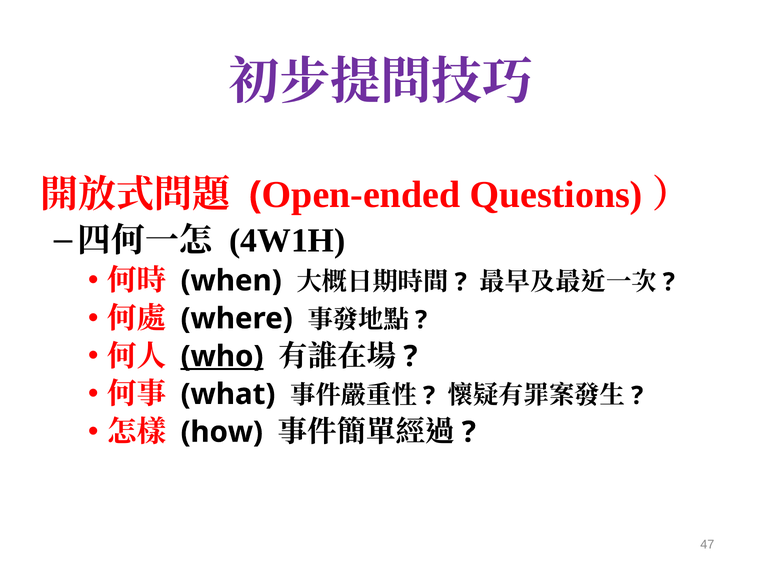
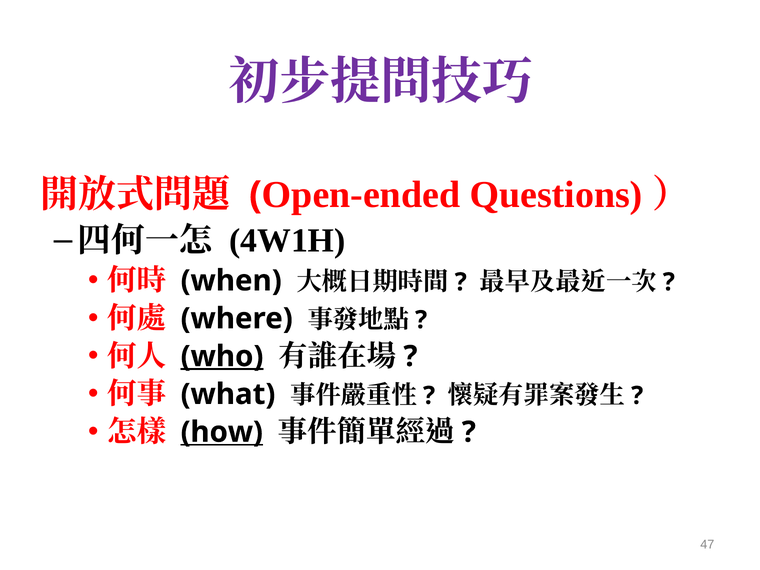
how underline: none -> present (222, 432)
